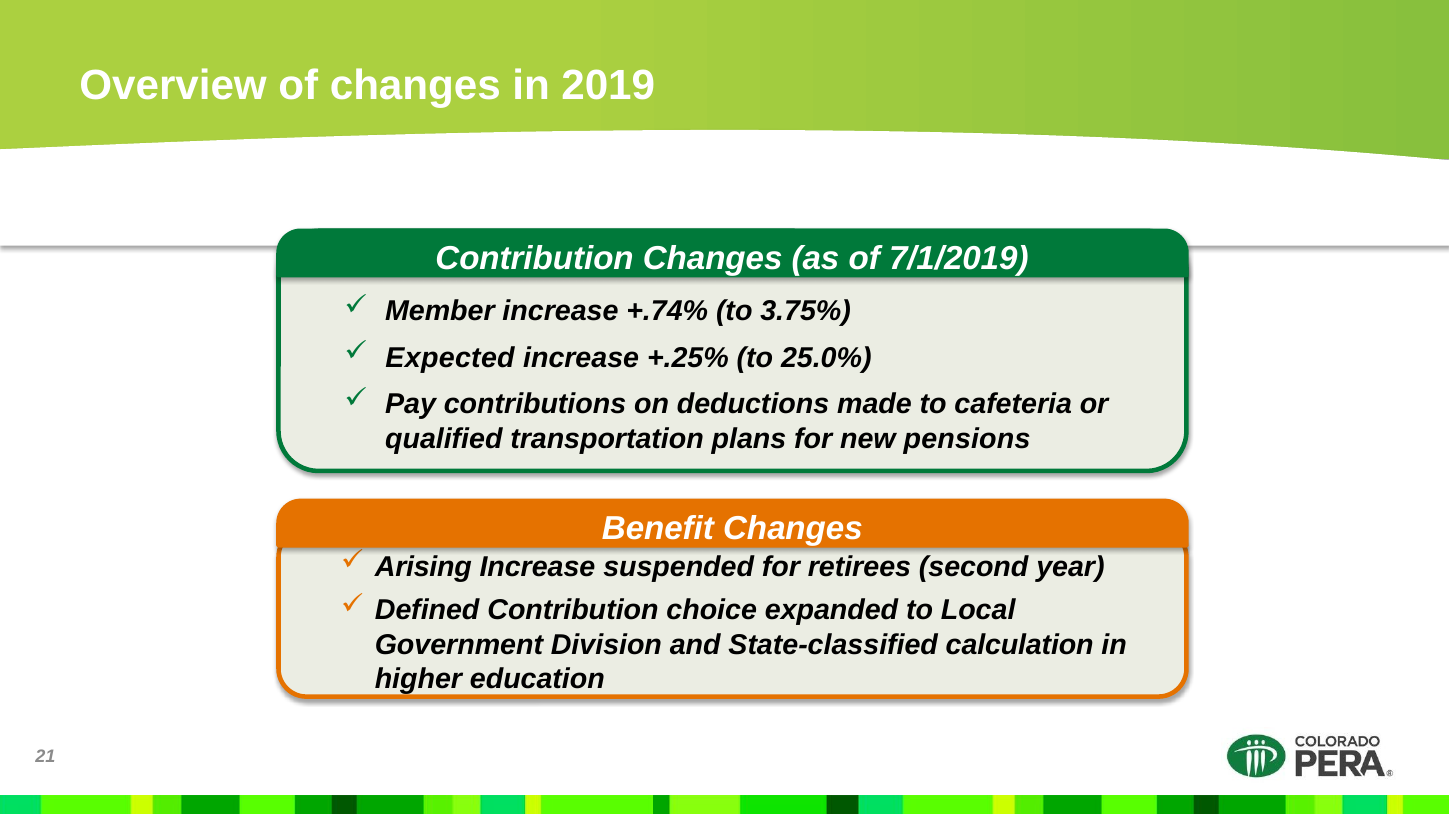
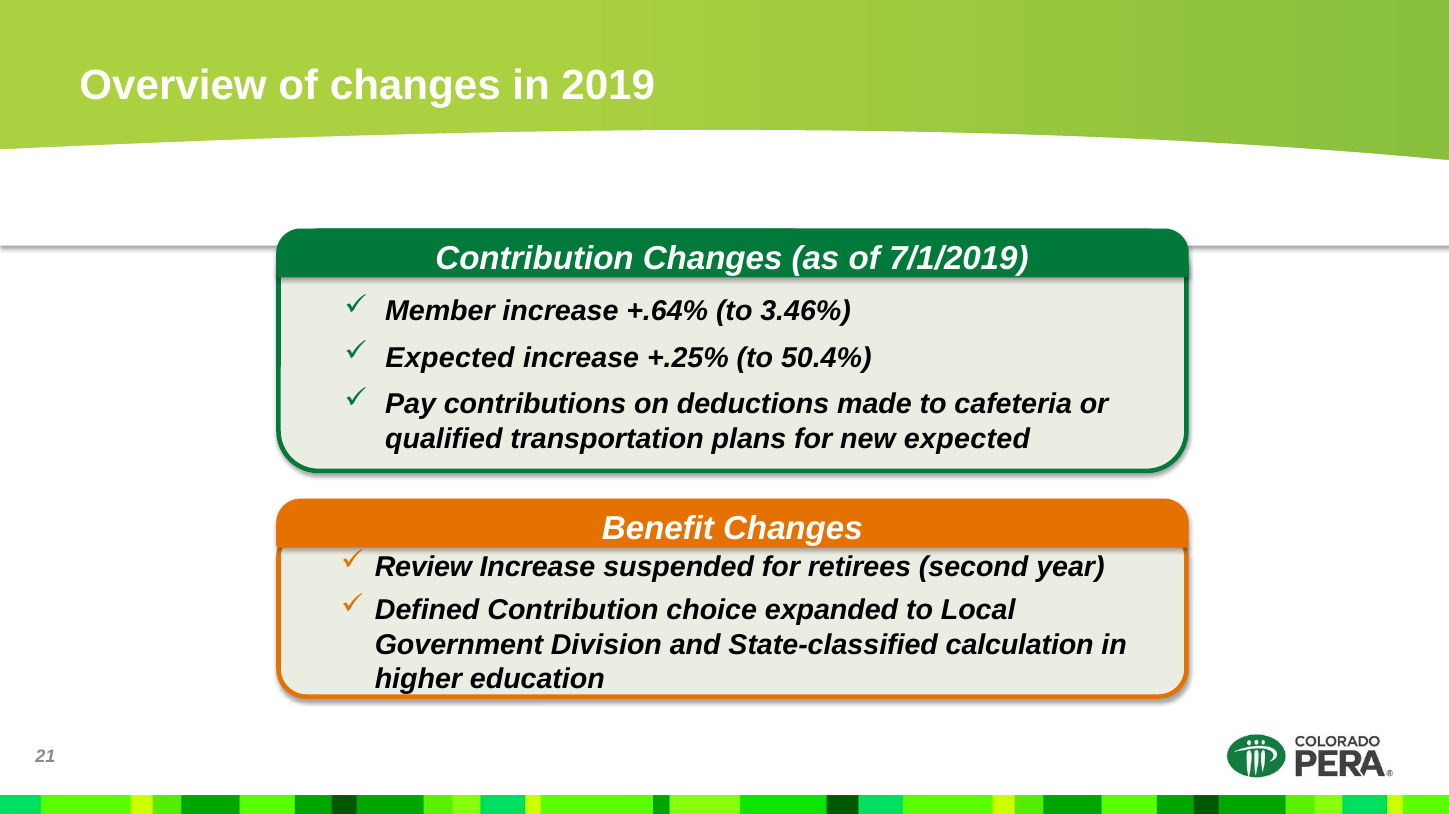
+.74%: +.74% -> +.64% (667, 312)
3.75%: 3.75% -> 3.46% (806, 312)
25.0%: 25.0% -> 50.4% (826, 358)
new pensions: pensions -> expected (967, 439)
Arising: Arising -> Review (423, 567)
